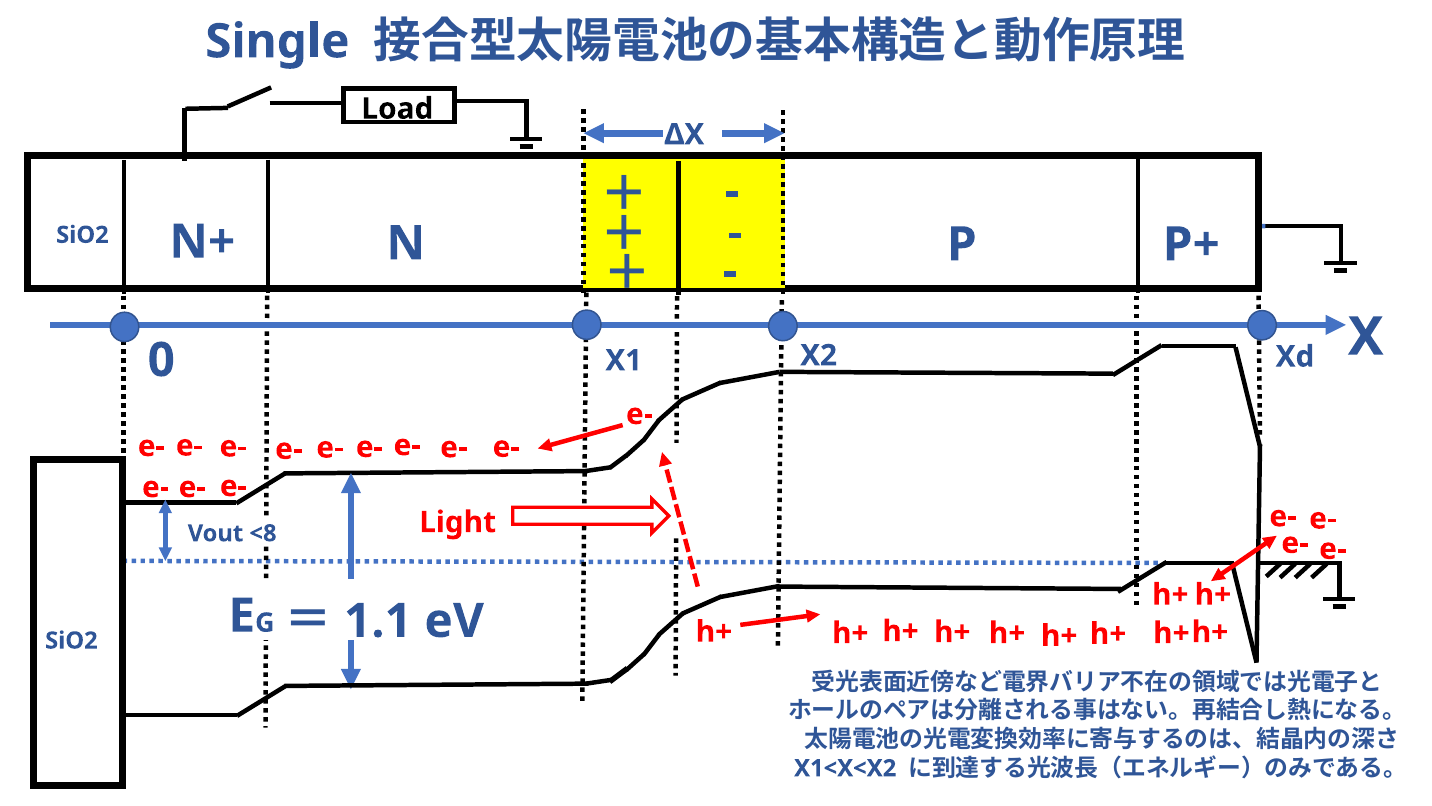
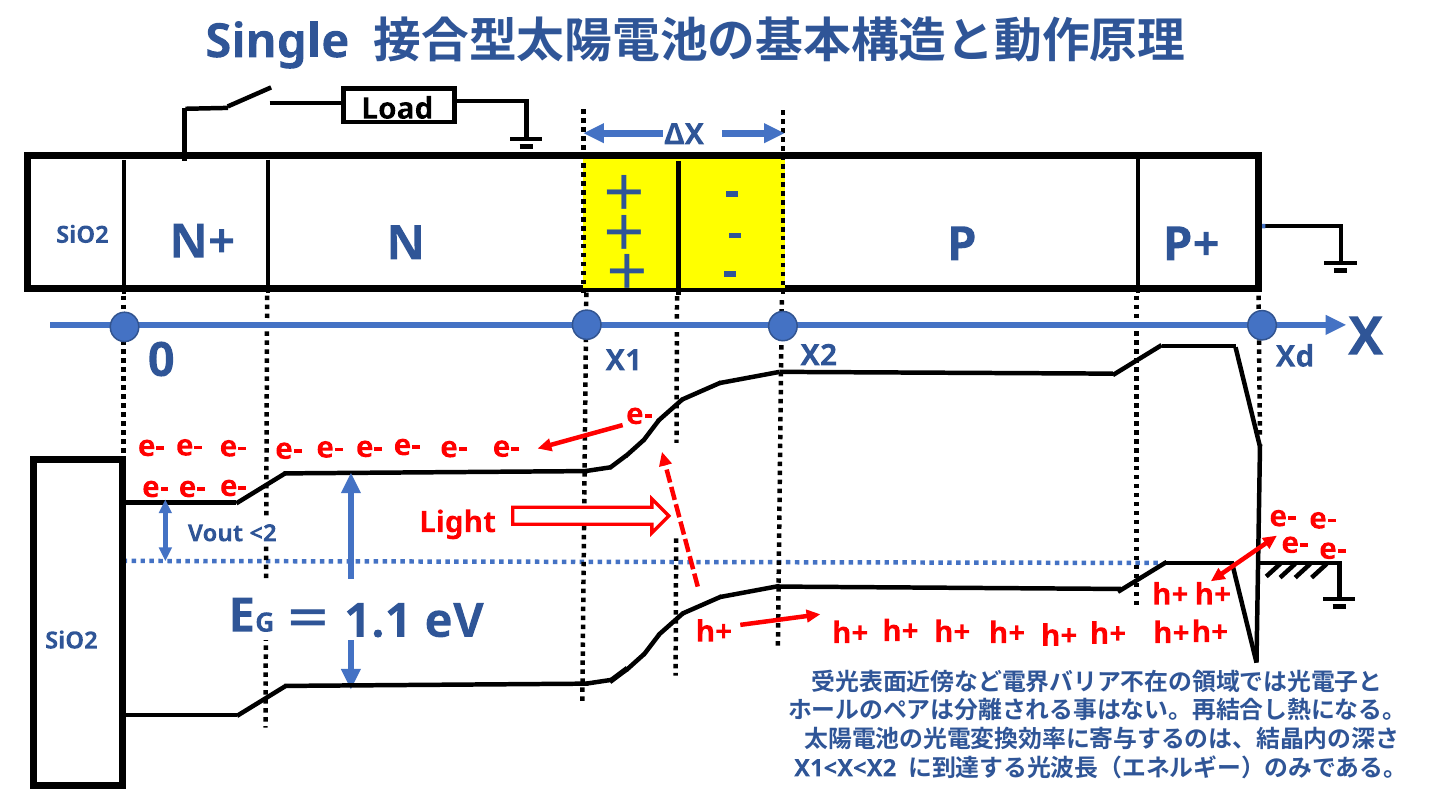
<8: <8 -> <2 (263, 533)
